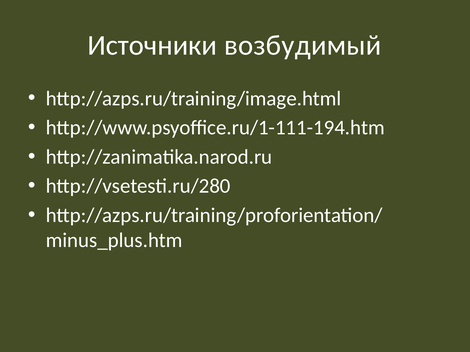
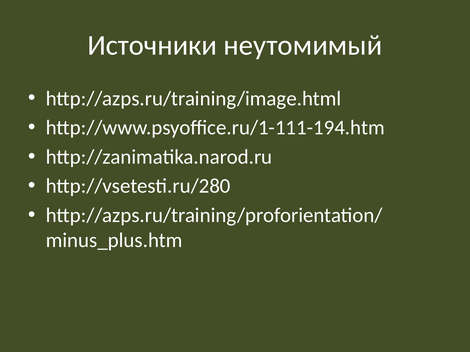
возбудимый: возбудимый -> неутомимый (303, 45)
